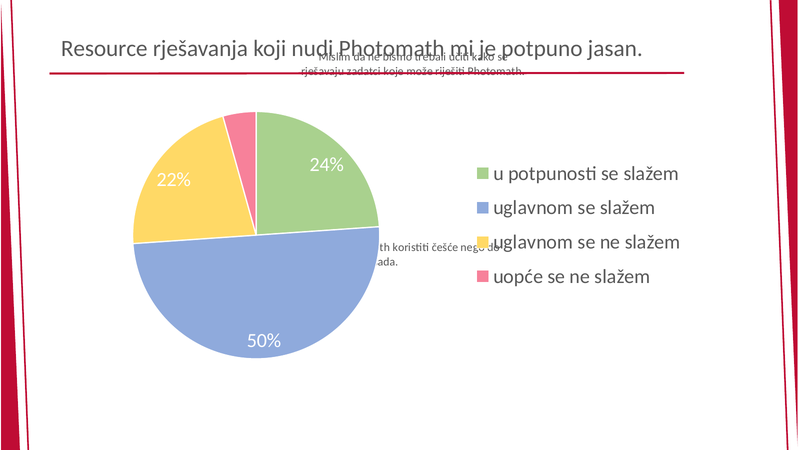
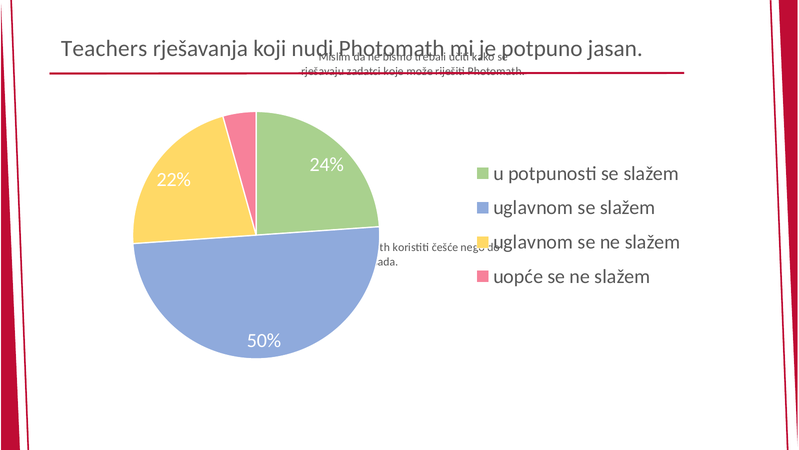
Resource: Resource -> Teachers (104, 49)
